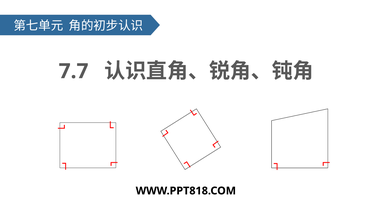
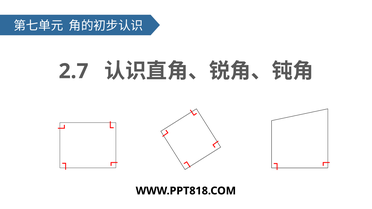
7.7: 7.7 -> 2.7 (74, 71)
